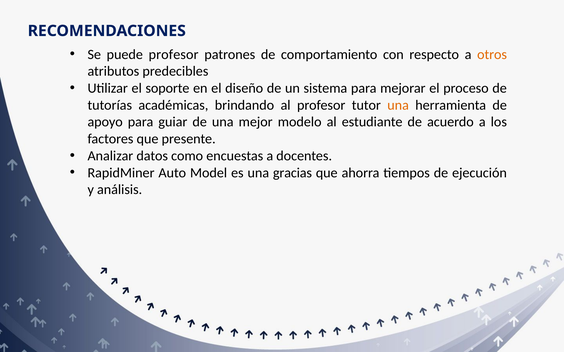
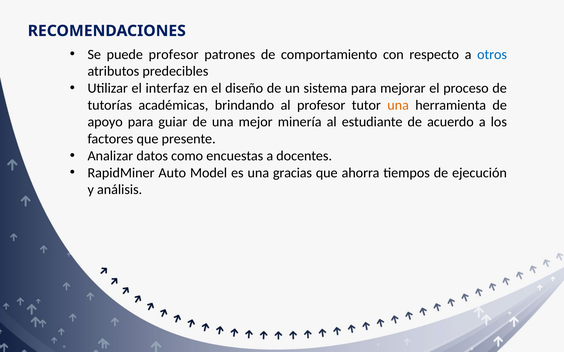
otros colour: orange -> blue (492, 55)
soporte: soporte -> interfaz (167, 88)
modelo: modelo -> minería (300, 122)
